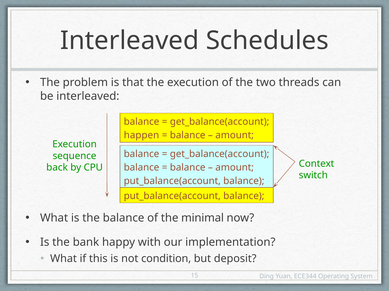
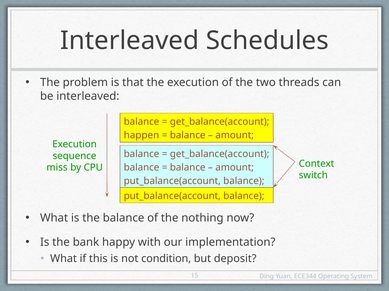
back: back -> miss (57, 168)
minimal: minimal -> nothing (202, 218)
